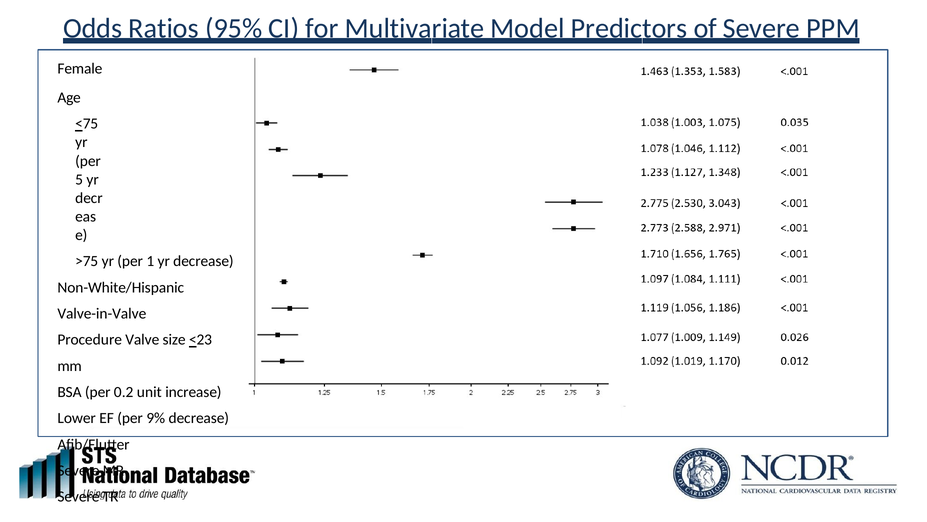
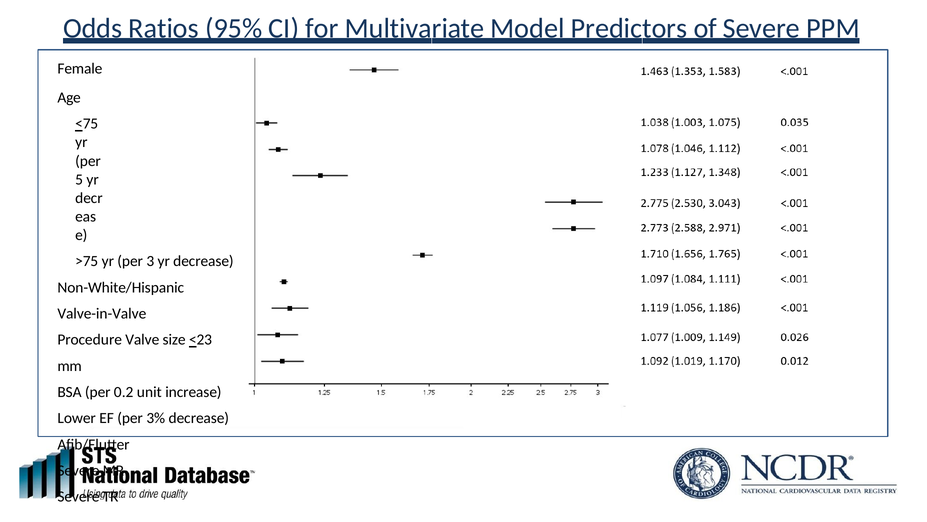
1: 1 -> 3 (150, 261)
9%: 9% -> 3% (156, 418)
